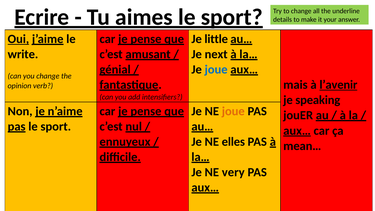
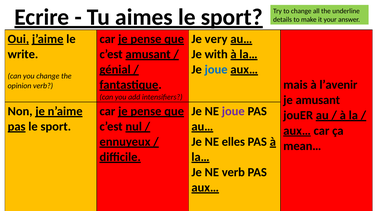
little: little -> very (216, 39)
next: next -> with (216, 54)
l’avenir underline: present -> none (338, 85)
je speaking: speaking -> amusant (318, 100)
joue colour: orange -> purple (233, 111)
NE very: very -> verb (233, 172)
